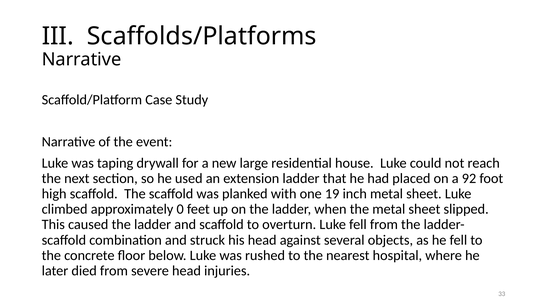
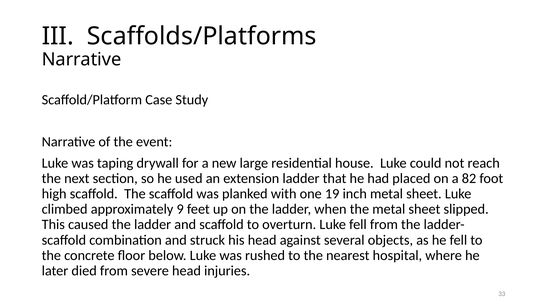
92: 92 -> 82 (469, 178)
0: 0 -> 9 (180, 209)
